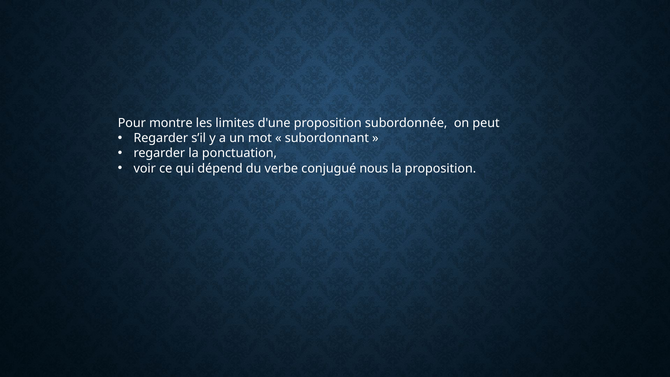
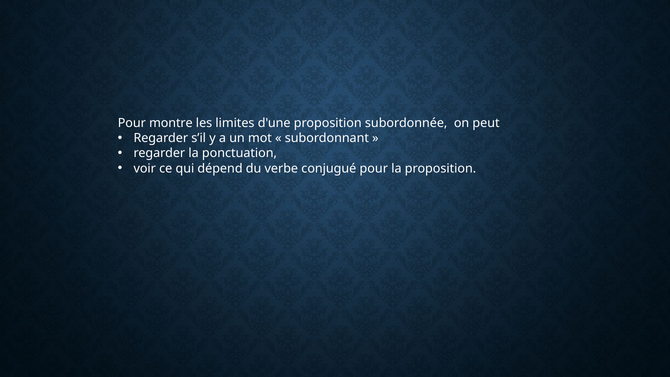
conjugué nous: nous -> pour (374, 168)
